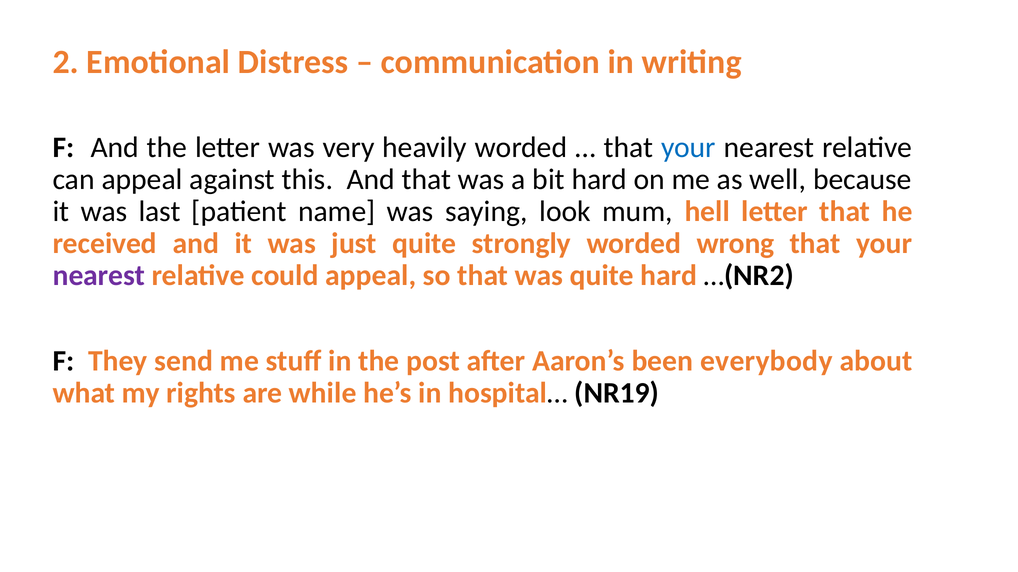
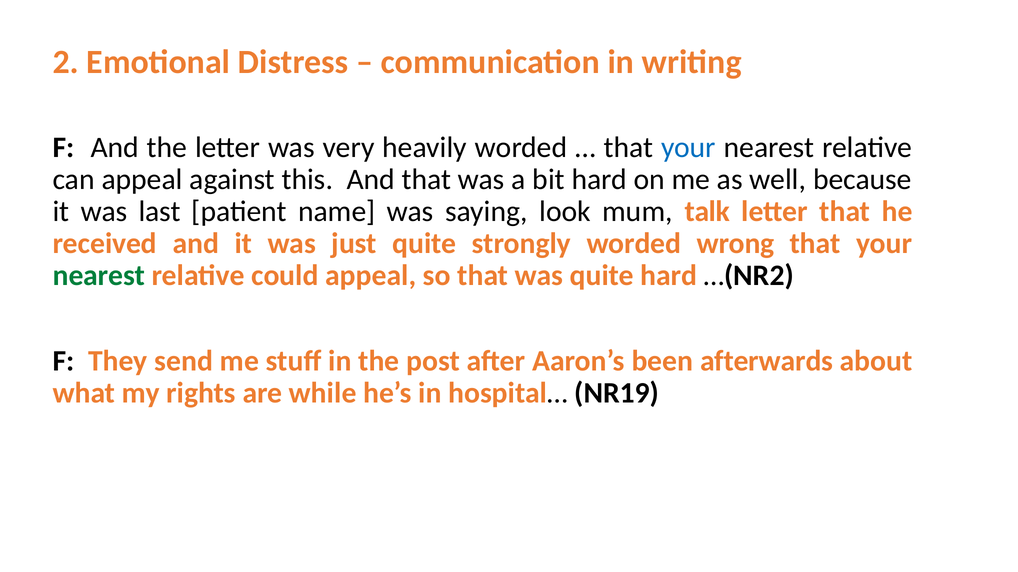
hell: hell -> talk (707, 212)
nearest colour: purple -> green (99, 276)
everybody: everybody -> afterwards (767, 361)
